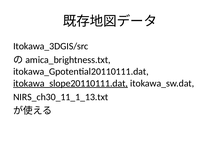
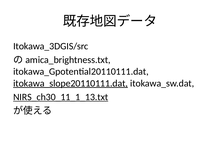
NIRS_ch30_11_1_13.txt underline: none -> present (61, 97)
